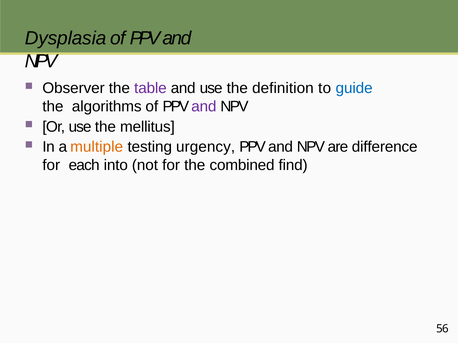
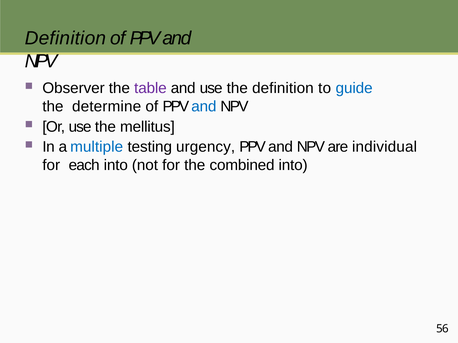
Dysplasia: Dysplasia -> Definition (65, 38)
algorithms: algorithms -> determine (107, 107)
and colour: purple -> blue (204, 107)
multiple colour: orange -> blue (97, 147)
difference: difference -> individual (385, 147)
combined find: find -> into (293, 165)
